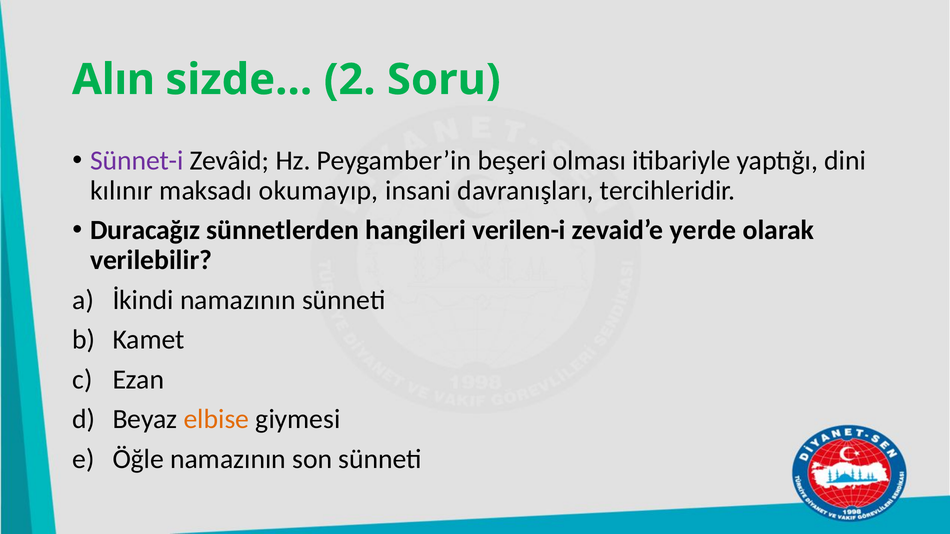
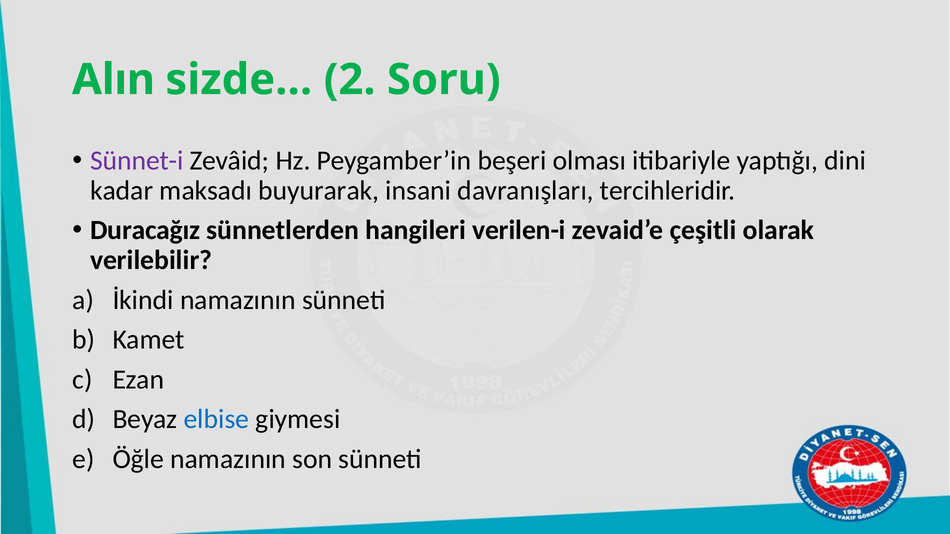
kılınır: kılınır -> kadar (122, 191)
okumayıp: okumayıp -> buyurarak (319, 191)
yerde: yerde -> çeşitli (703, 230)
elbise colour: orange -> blue (216, 420)
